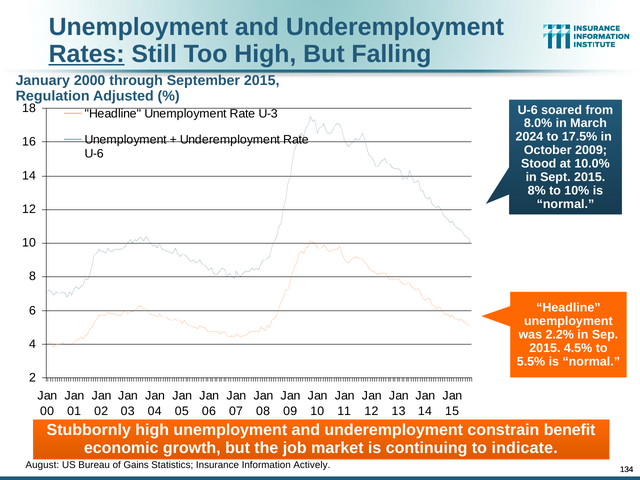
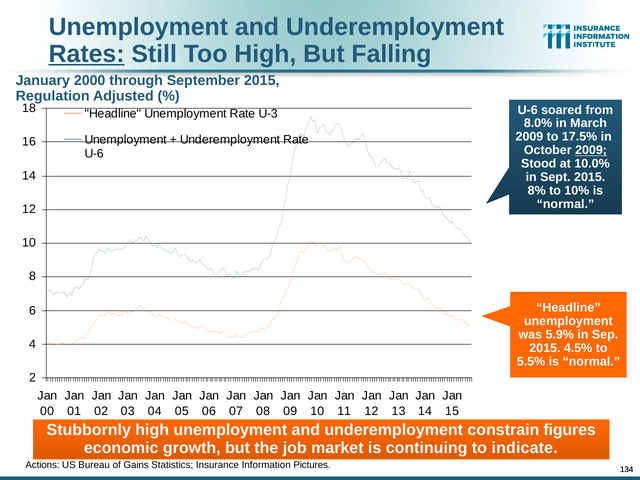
2024: 2024 -> 2009 (529, 137)
2009 underline: none -> present (591, 150)
2.2%: 2.2% -> 5.9% (560, 335)
benefit: benefit -> figures (570, 430)
August: August -> Actions (42, 465)
Actively: Actively -> Pictures (312, 465)
